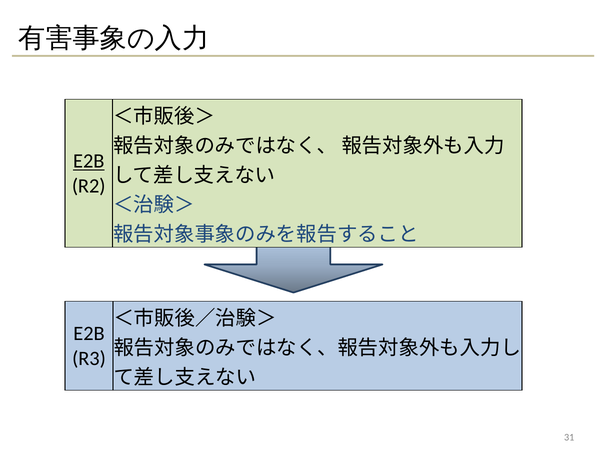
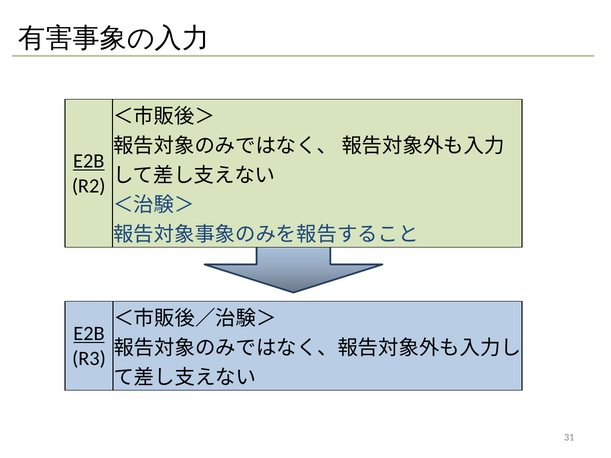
E2B underline: none -> present (89, 334)
